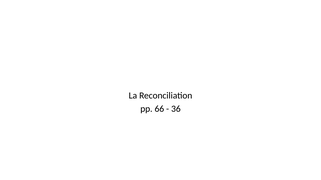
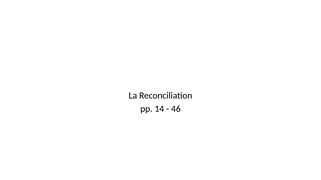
66: 66 -> 14 (159, 109)
36: 36 -> 46 (176, 109)
